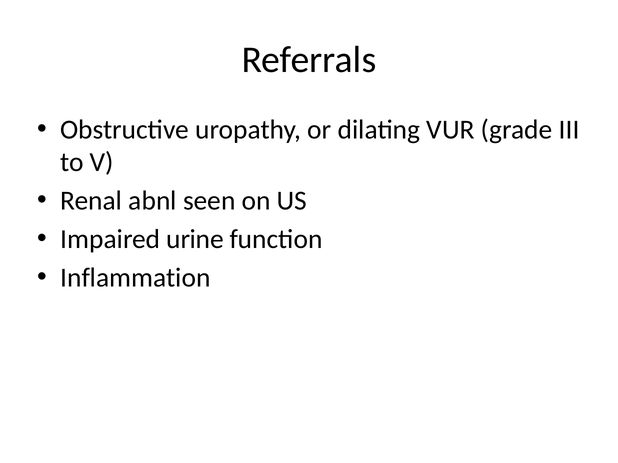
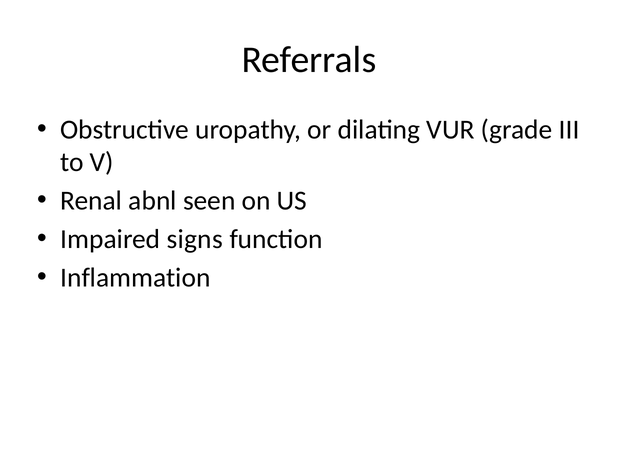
urine: urine -> signs (195, 240)
